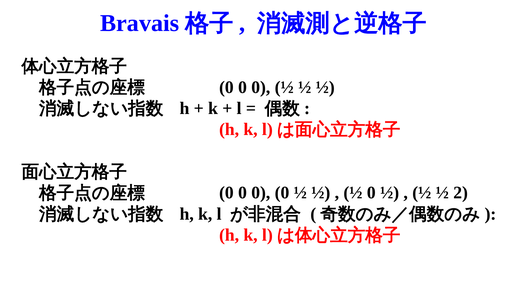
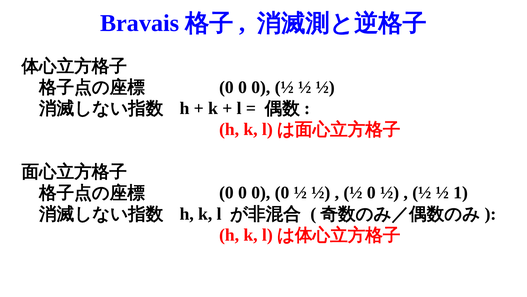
2: 2 -> 1 (461, 192)
